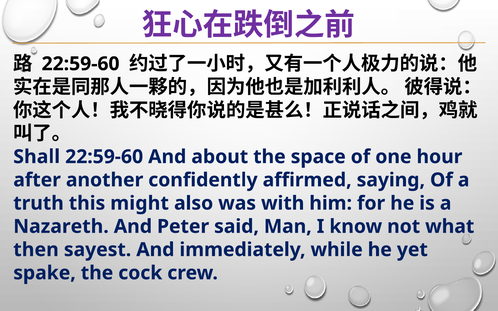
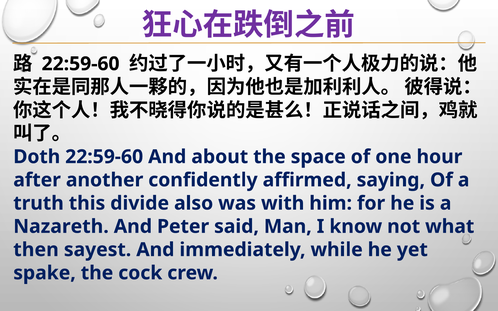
Shall: Shall -> Doth (37, 157)
might: might -> divide (140, 203)
